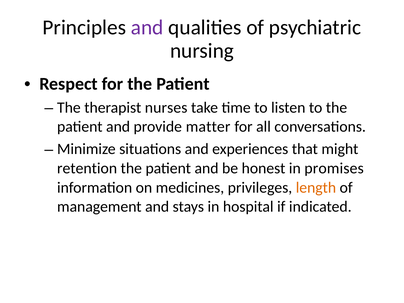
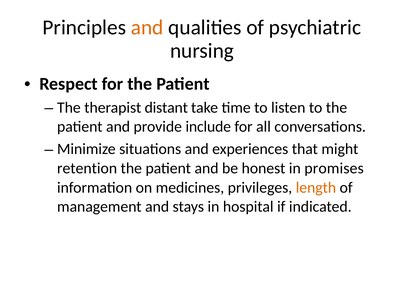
and colour: purple -> orange (147, 27)
nurses: nurses -> distant (166, 108)
matter: matter -> include (208, 127)
